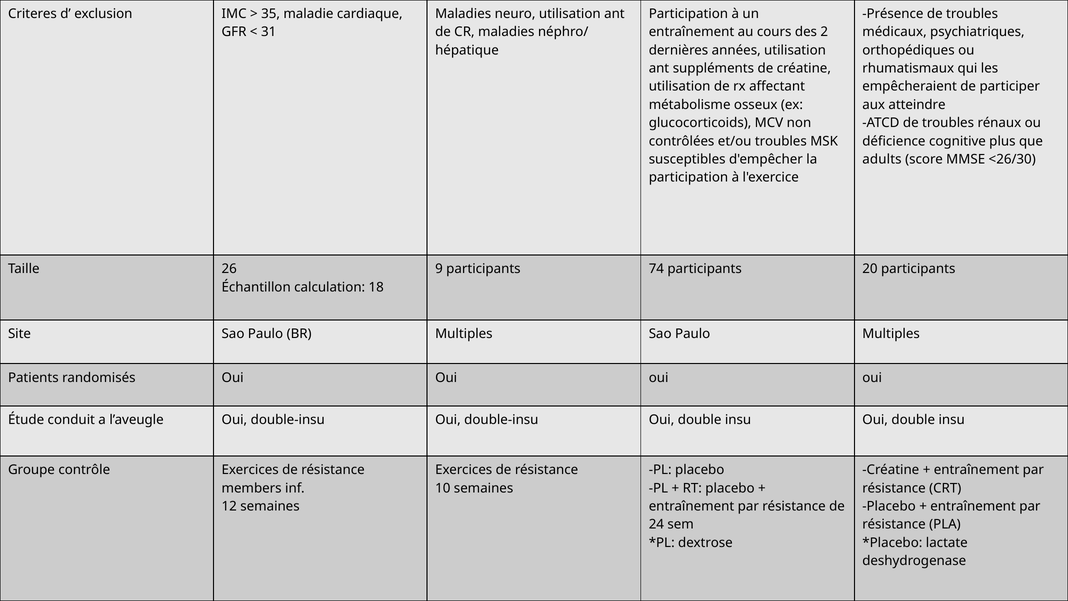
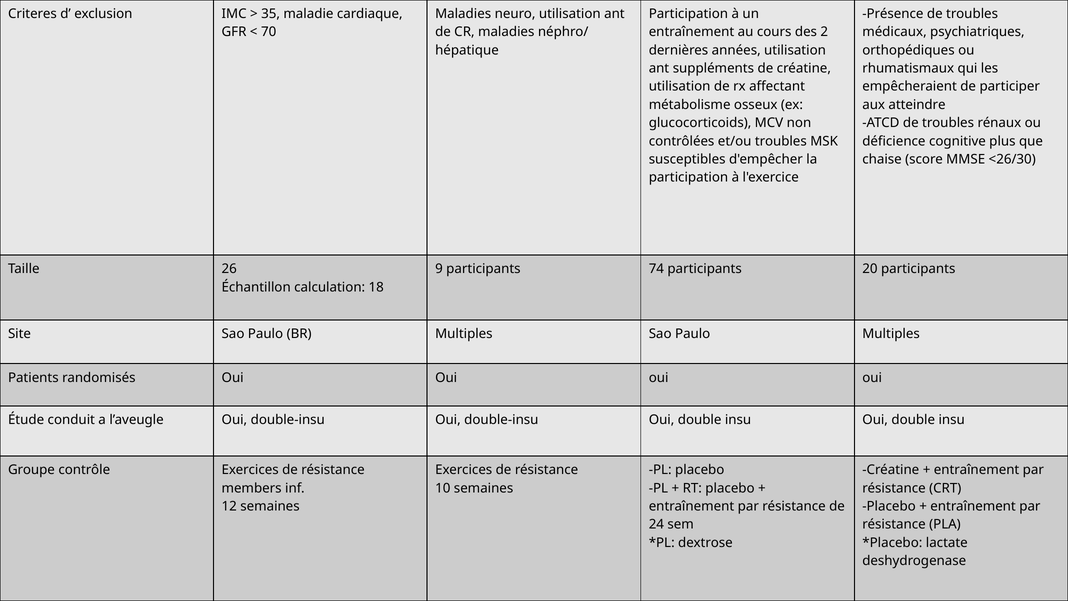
31: 31 -> 70 (269, 32)
adults: adults -> chaise (882, 159)
